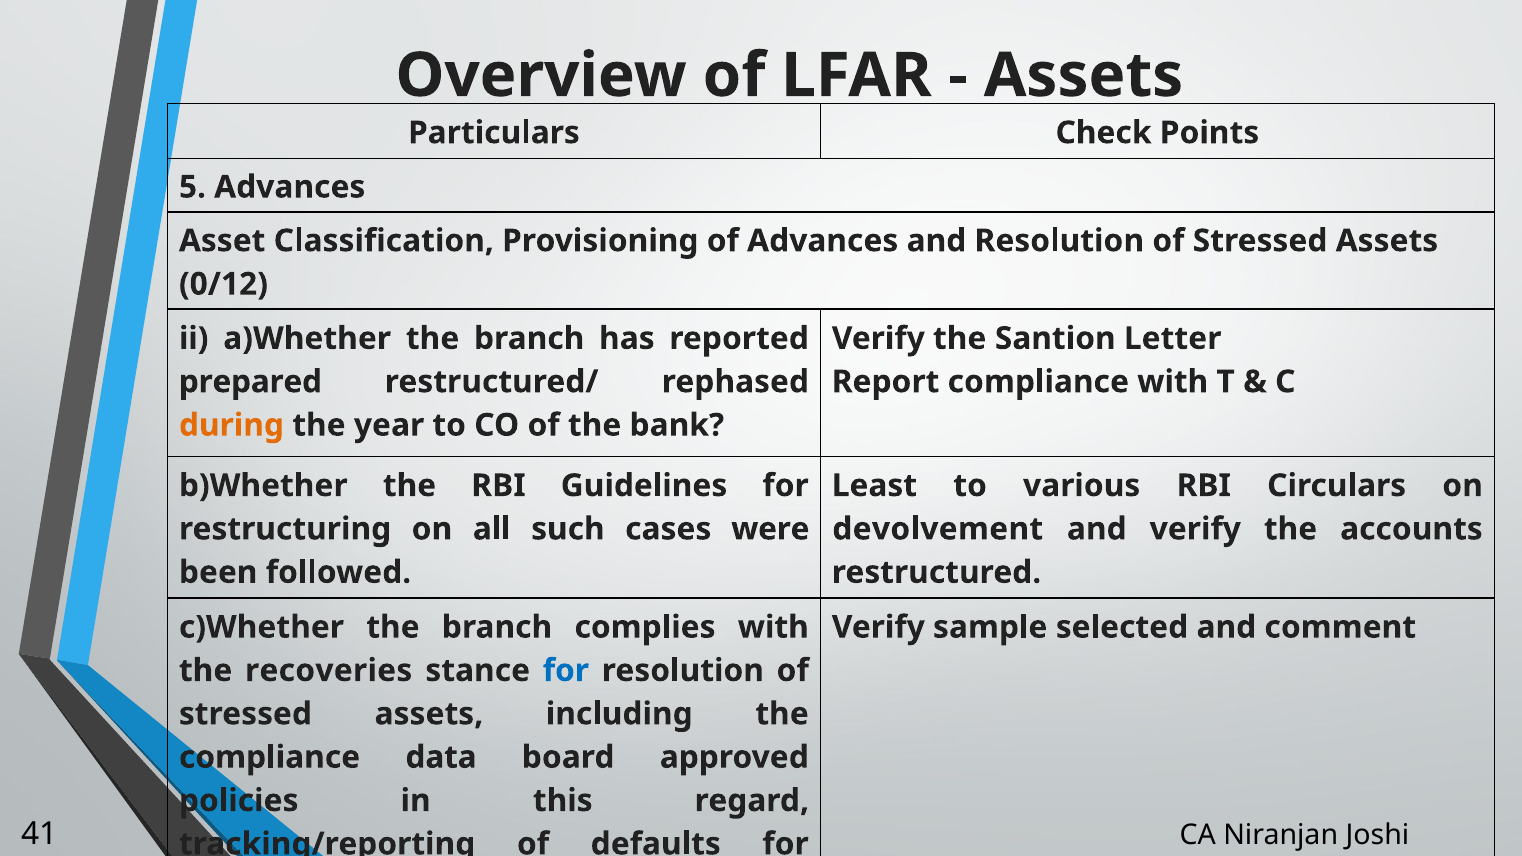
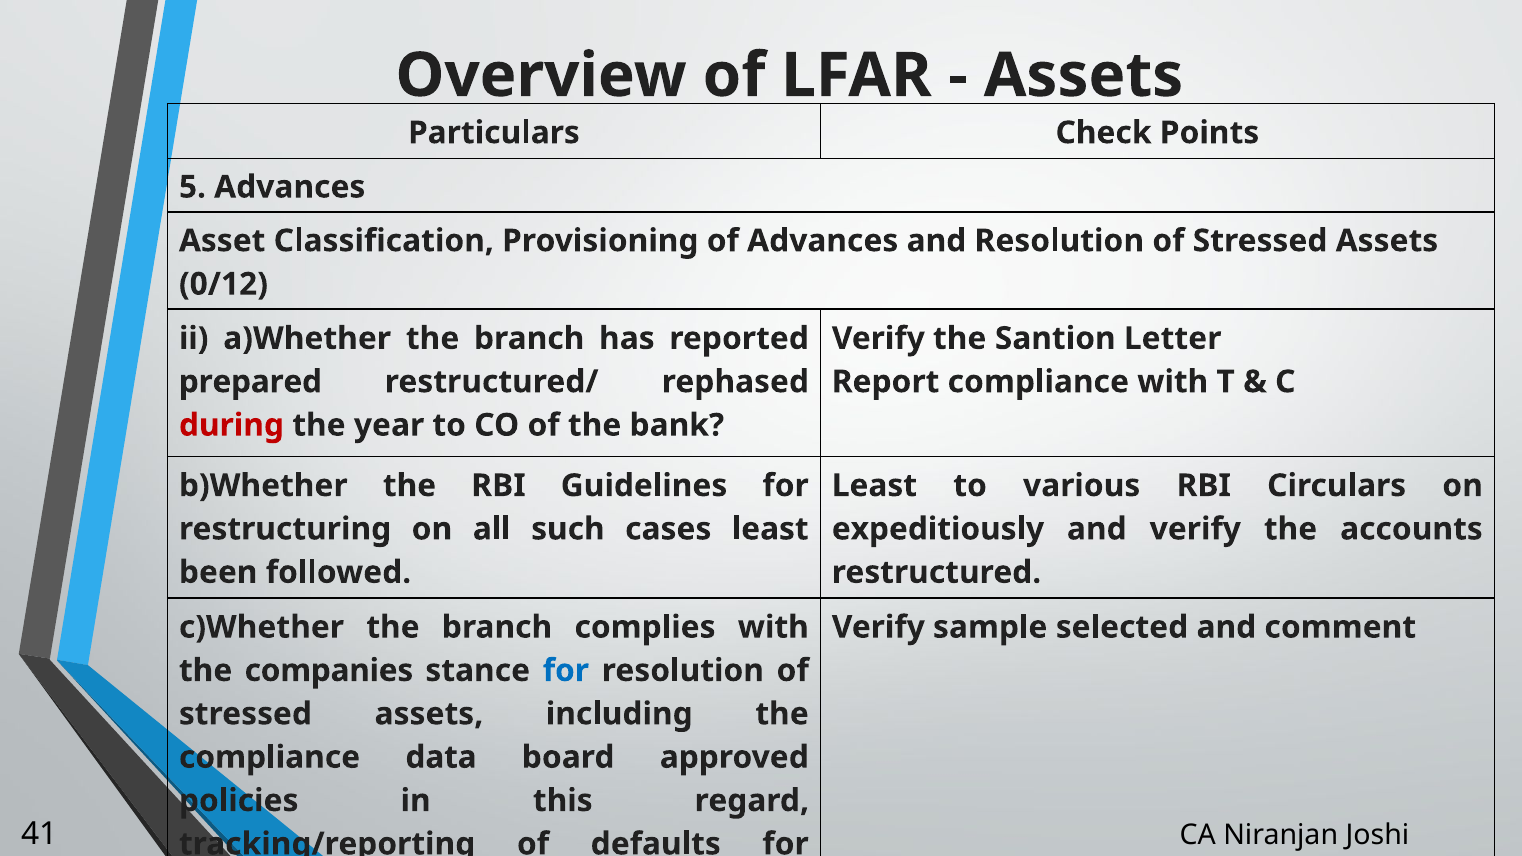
during colour: orange -> red (231, 425)
cases were: were -> least (770, 529)
devolvement: devolvement -> expeditiously (938, 529)
recoveries: recoveries -> companies (329, 671)
